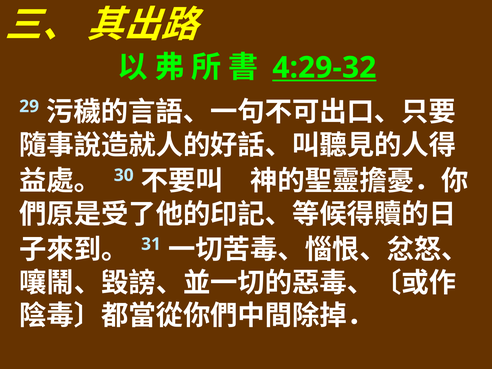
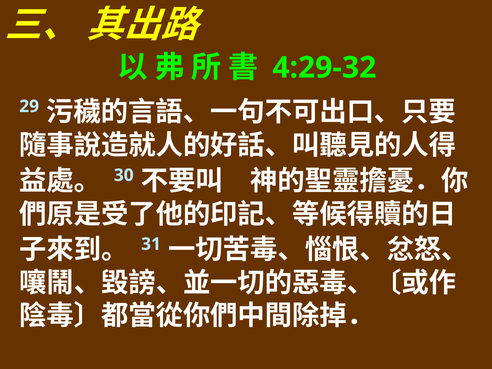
4:29-32 underline: present -> none (324, 68)
